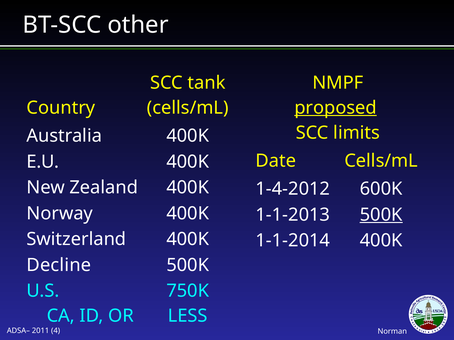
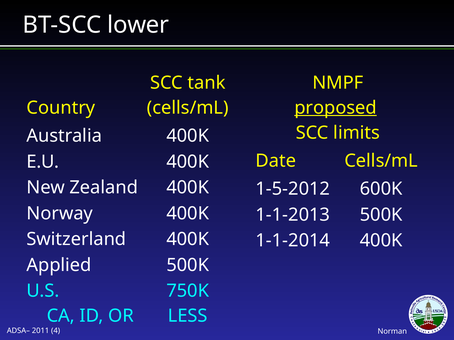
other: other -> lower (138, 25)
1-4-2012: 1-4-2012 -> 1-5-2012 (293, 189)
500K underline: present -> none (381, 215)
Decline: Decline -> Applied (59, 265)
